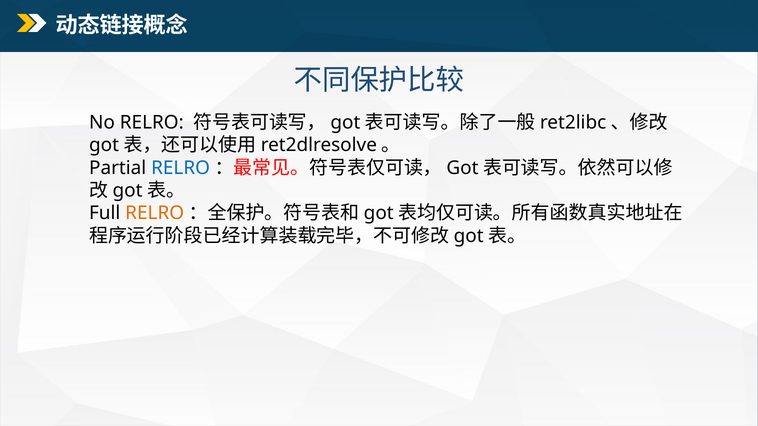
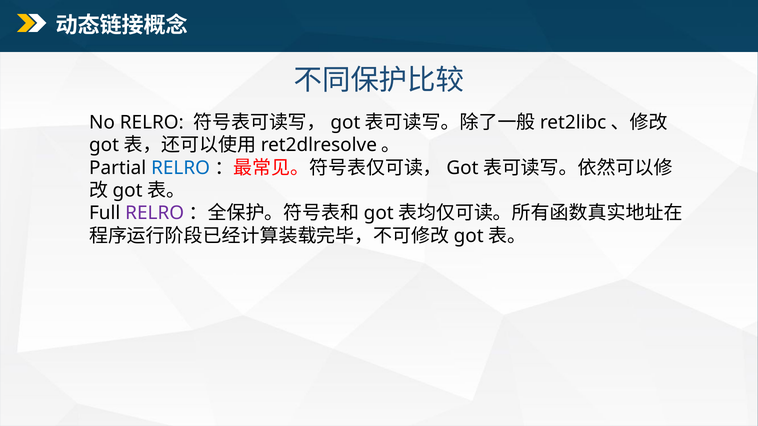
RELRO colour: orange -> purple (155, 213)
